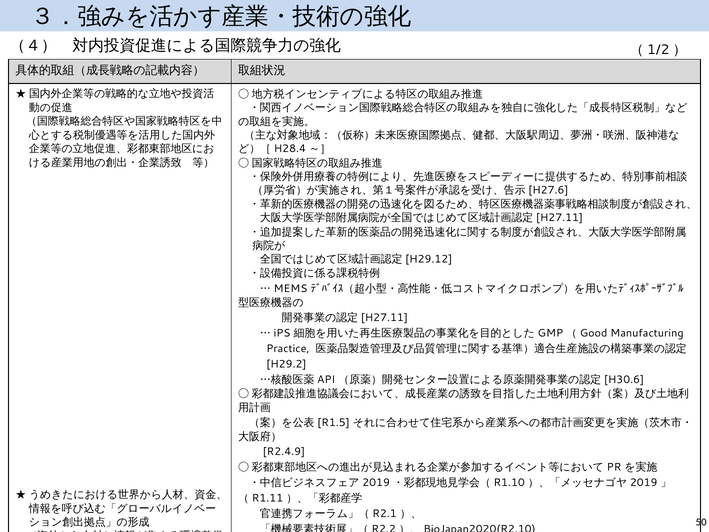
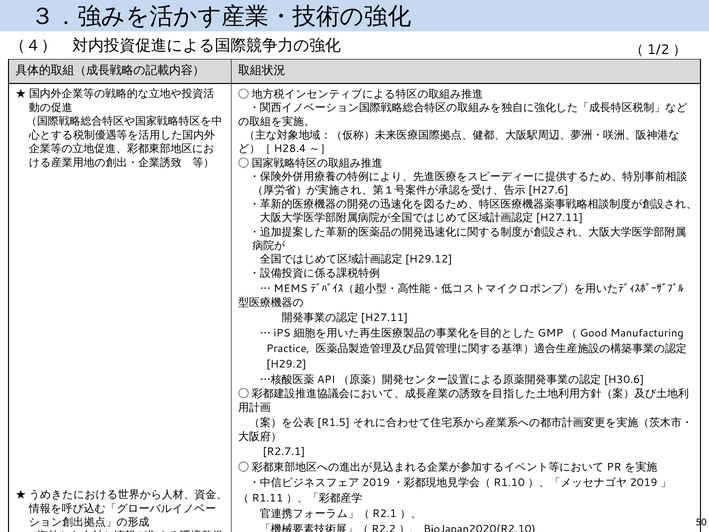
R2.4.9: R2.4.9 -> R2.7.1 (284, 452)
